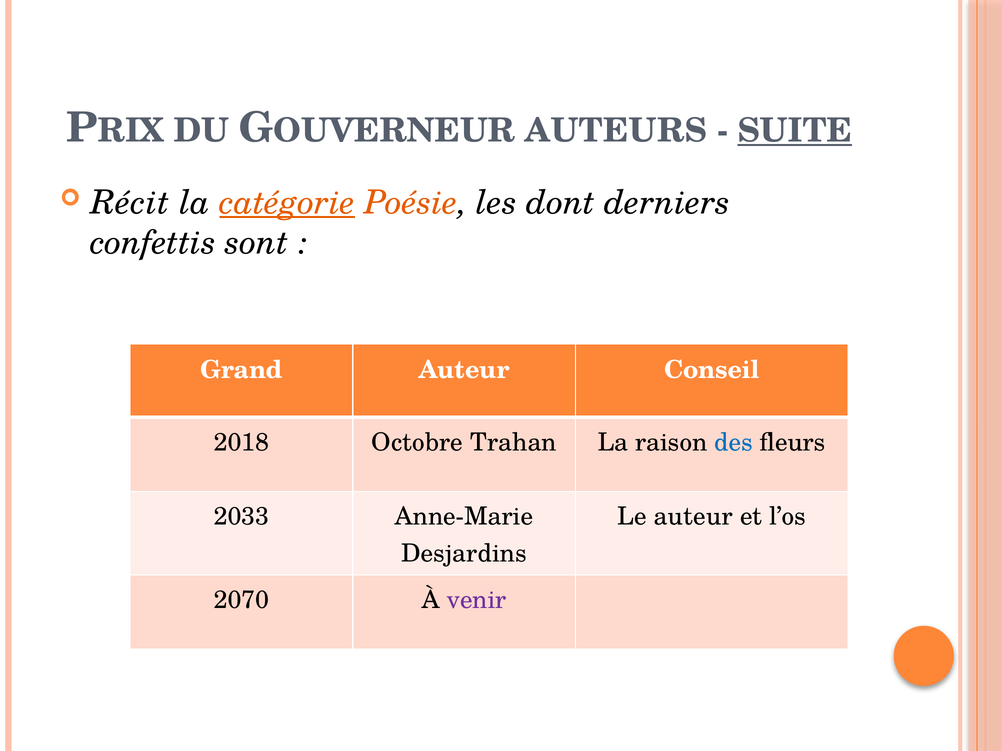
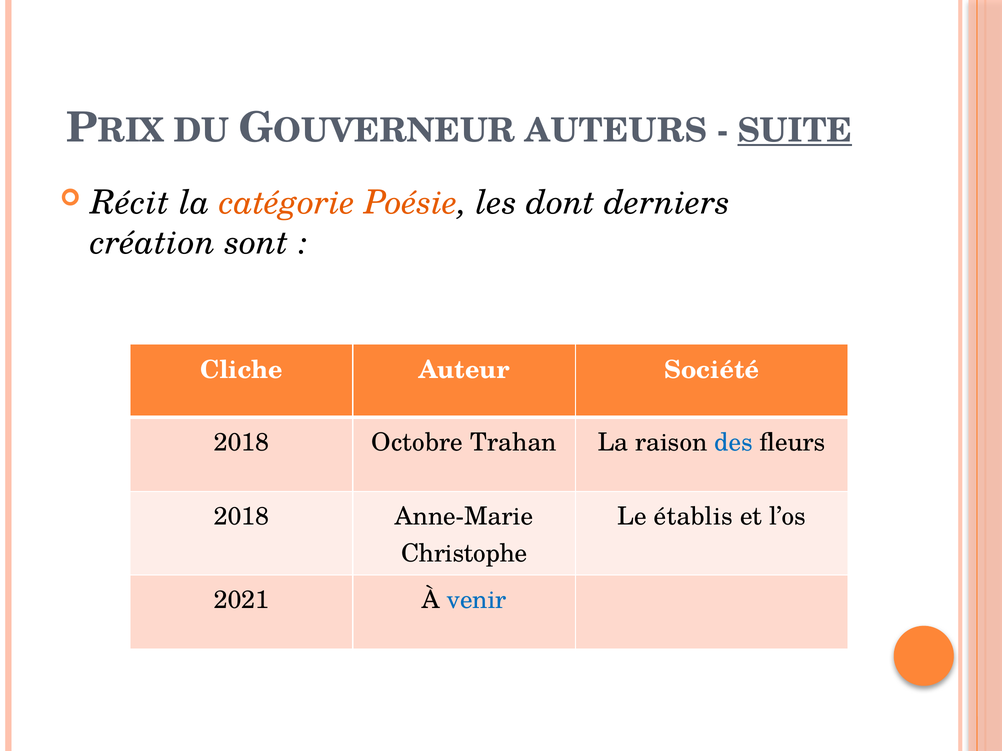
catégorie underline: present -> none (287, 203)
confettis: confettis -> création (153, 243)
Grand: Grand -> Cliche (242, 370)
Conseil: Conseil -> Société (712, 370)
2033: 2033 -> 2018 (241, 517)
Le auteur: auteur -> établis (693, 517)
Desjardins: Desjardins -> Christophe (464, 554)
2070: 2070 -> 2021 (241, 600)
venir colour: purple -> blue (477, 600)
